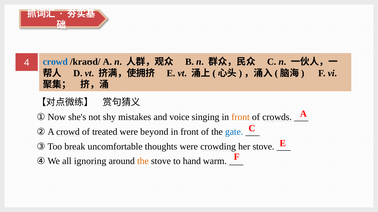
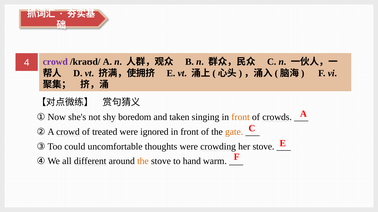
crowd colour: blue -> purple (55, 62)
mistakes: mistakes -> boredom (135, 117)
voice: voice -> taken (179, 117)
beyond: beyond -> ignored (154, 132)
gate colour: blue -> orange (234, 132)
break: break -> could (75, 146)
ignoring: ignoring -> different (90, 161)
